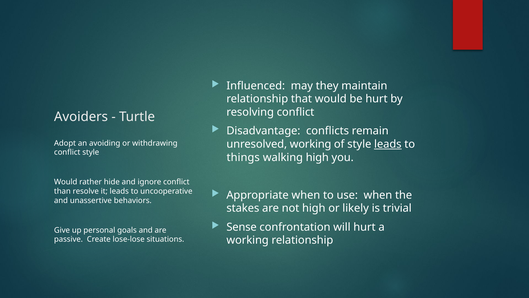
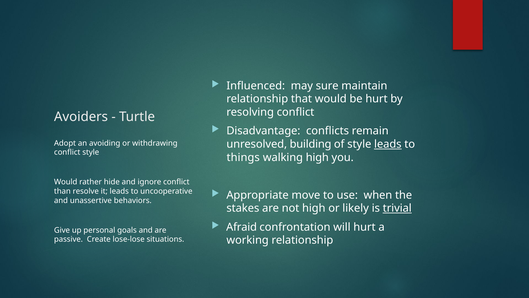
they: they -> sure (327, 86)
unresolved working: working -> building (311, 144)
Appropriate when: when -> move (306, 195)
trivial underline: none -> present (397, 208)
Sense: Sense -> Afraid (242, 227)
